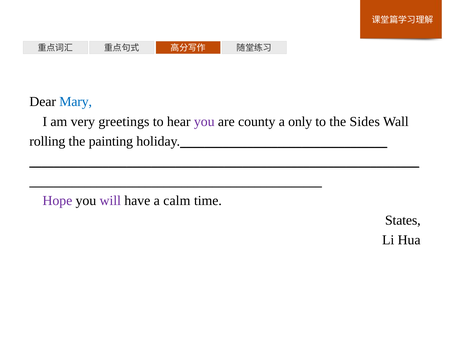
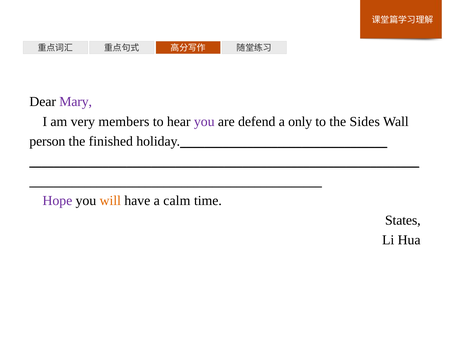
Mary colour: blue -> purple (76, 102)
greetings: greetings -> members (124, 122)
county: county -> defend (257, 122)
rolling: rolling -> person (47, 142)
painting: painting -> finished (111, 142)
will colour: purple -> orange (110, 201)
